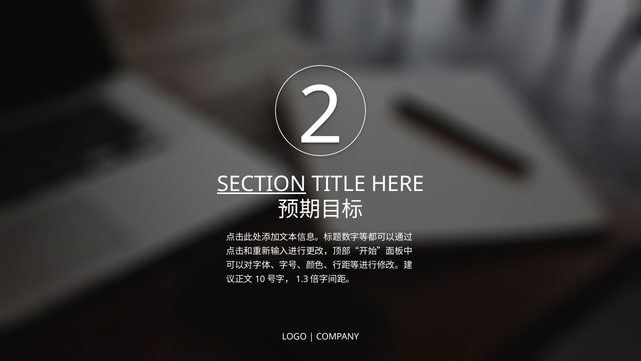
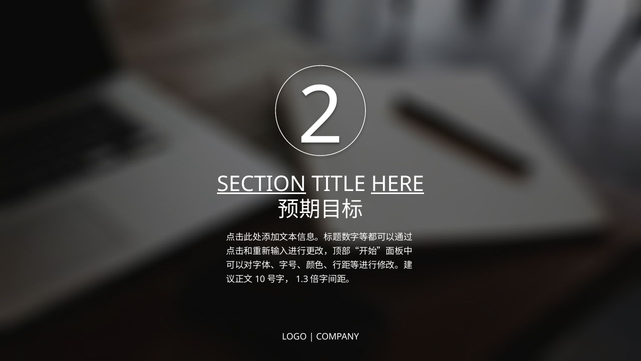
HERE underline: none -> present (398, 184)
